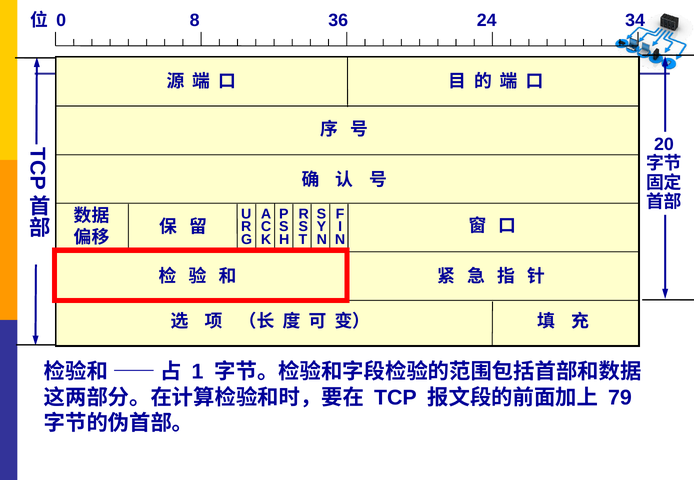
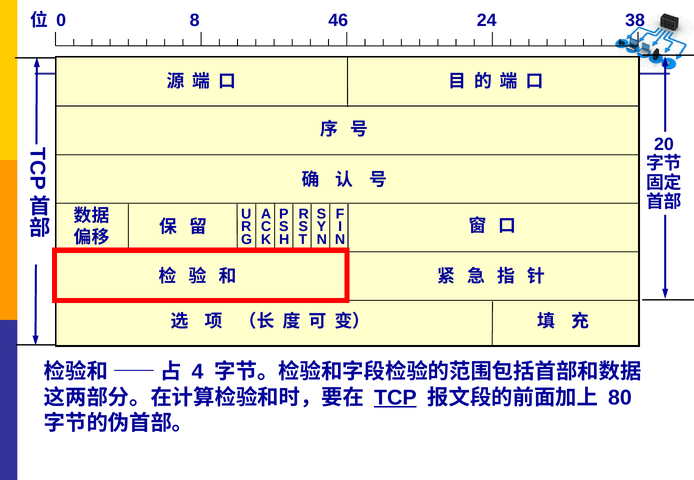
36: 36 -> 46 (338, 21)
34: 34 -> 38 (635, 21)
1: 1 -> 4 (197, 372)
TCP underline: none -> present (395, 398)
79: 79 -> 80 (620, 398)
